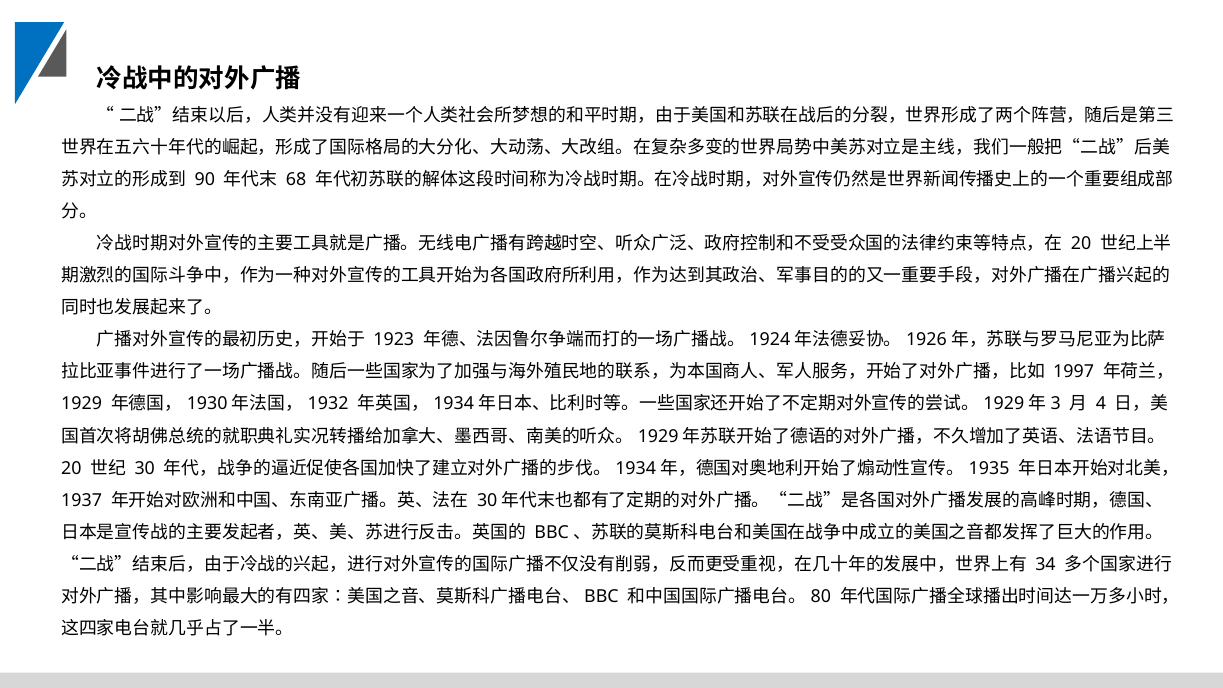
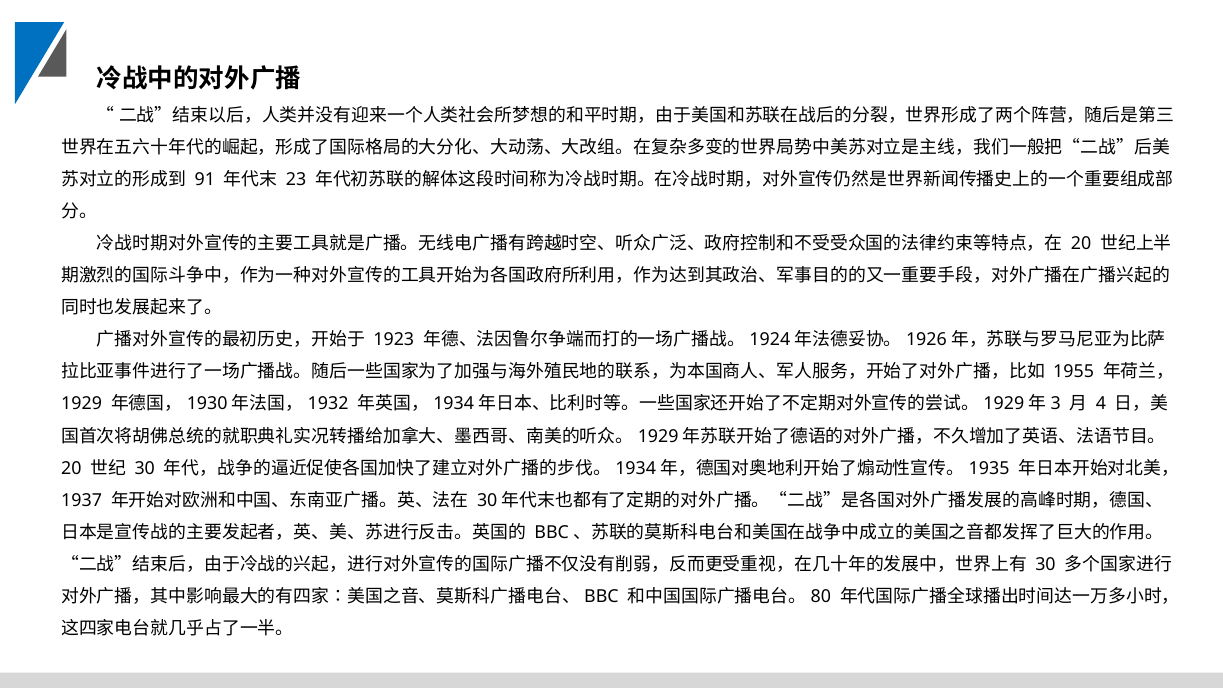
90: 90 -> 91 (205, 179)
68: 68 -> 23 (296, 179)
1997: 1997 -> 1955 (1074, 372)
34: 34 -> 30 (1045, 565)
